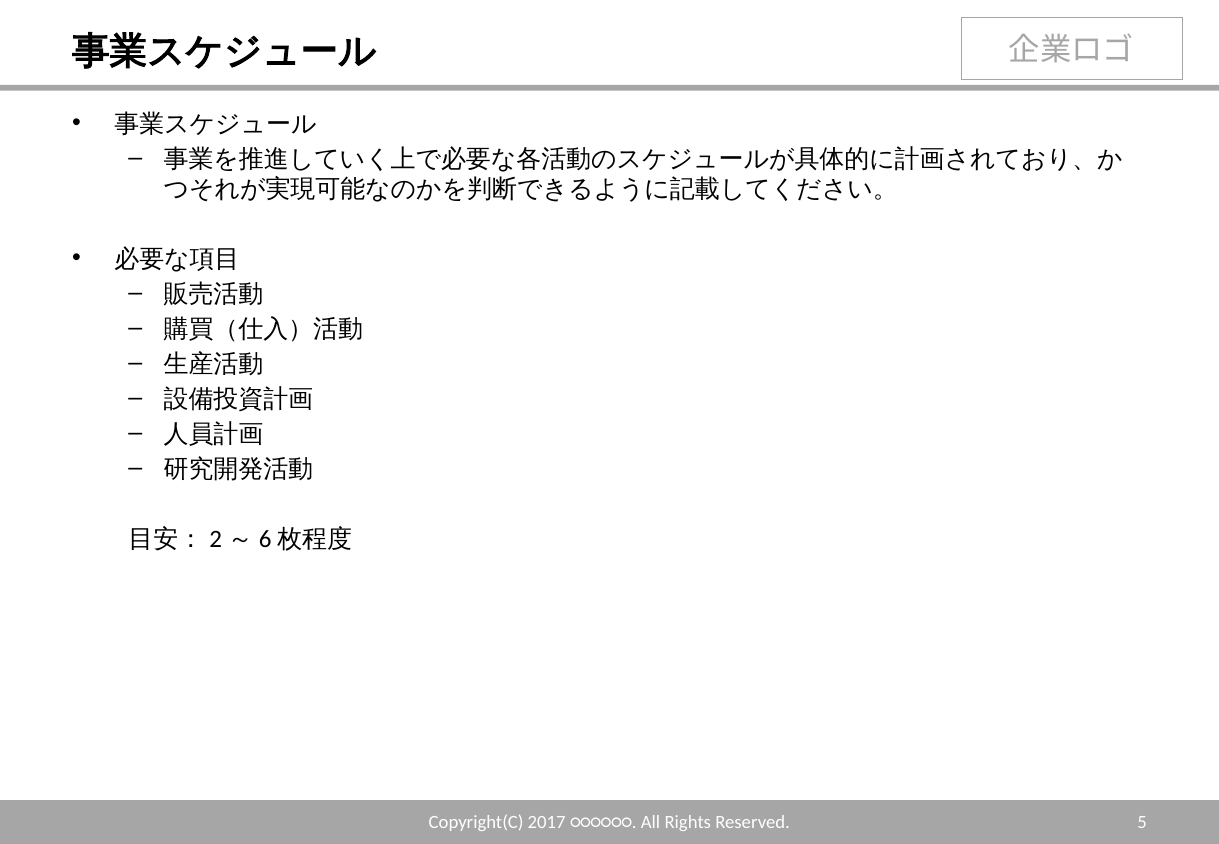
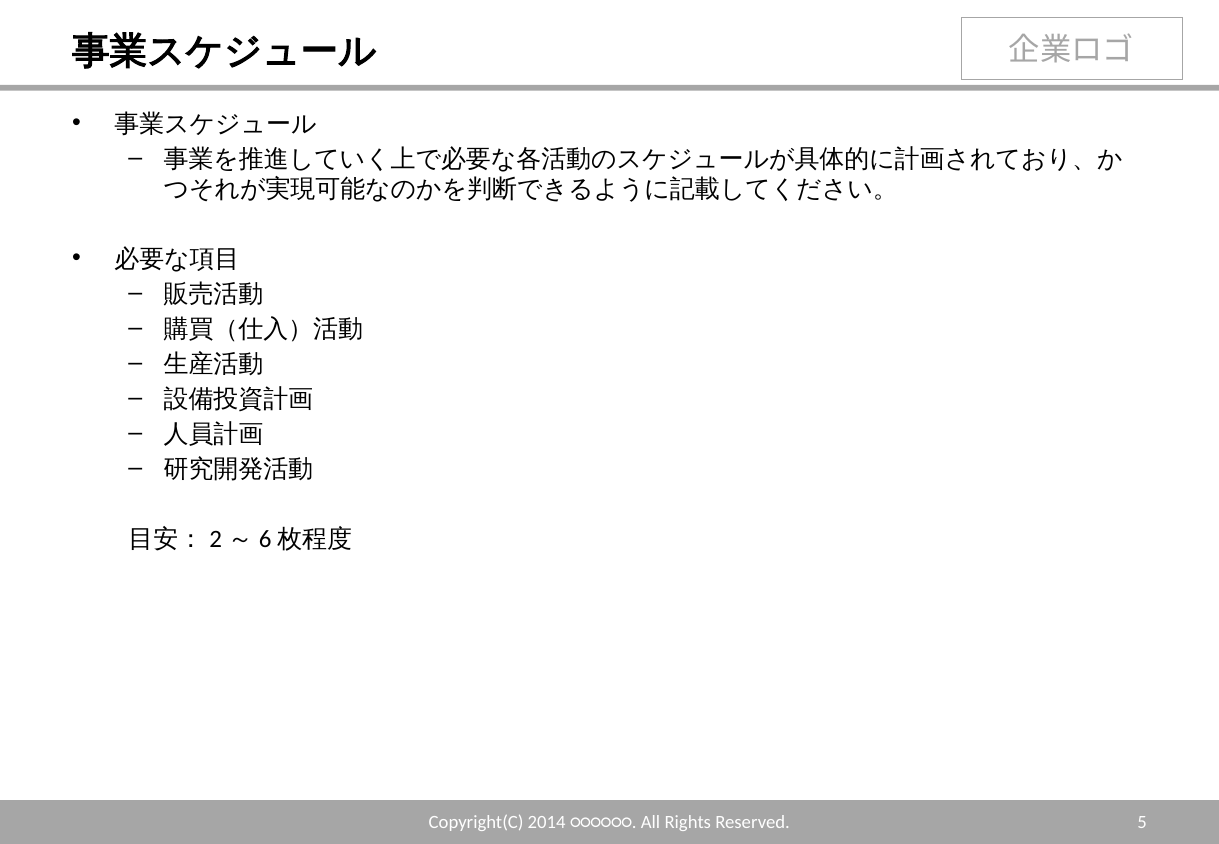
2017: 2017 -> 2014 (547, 823)
